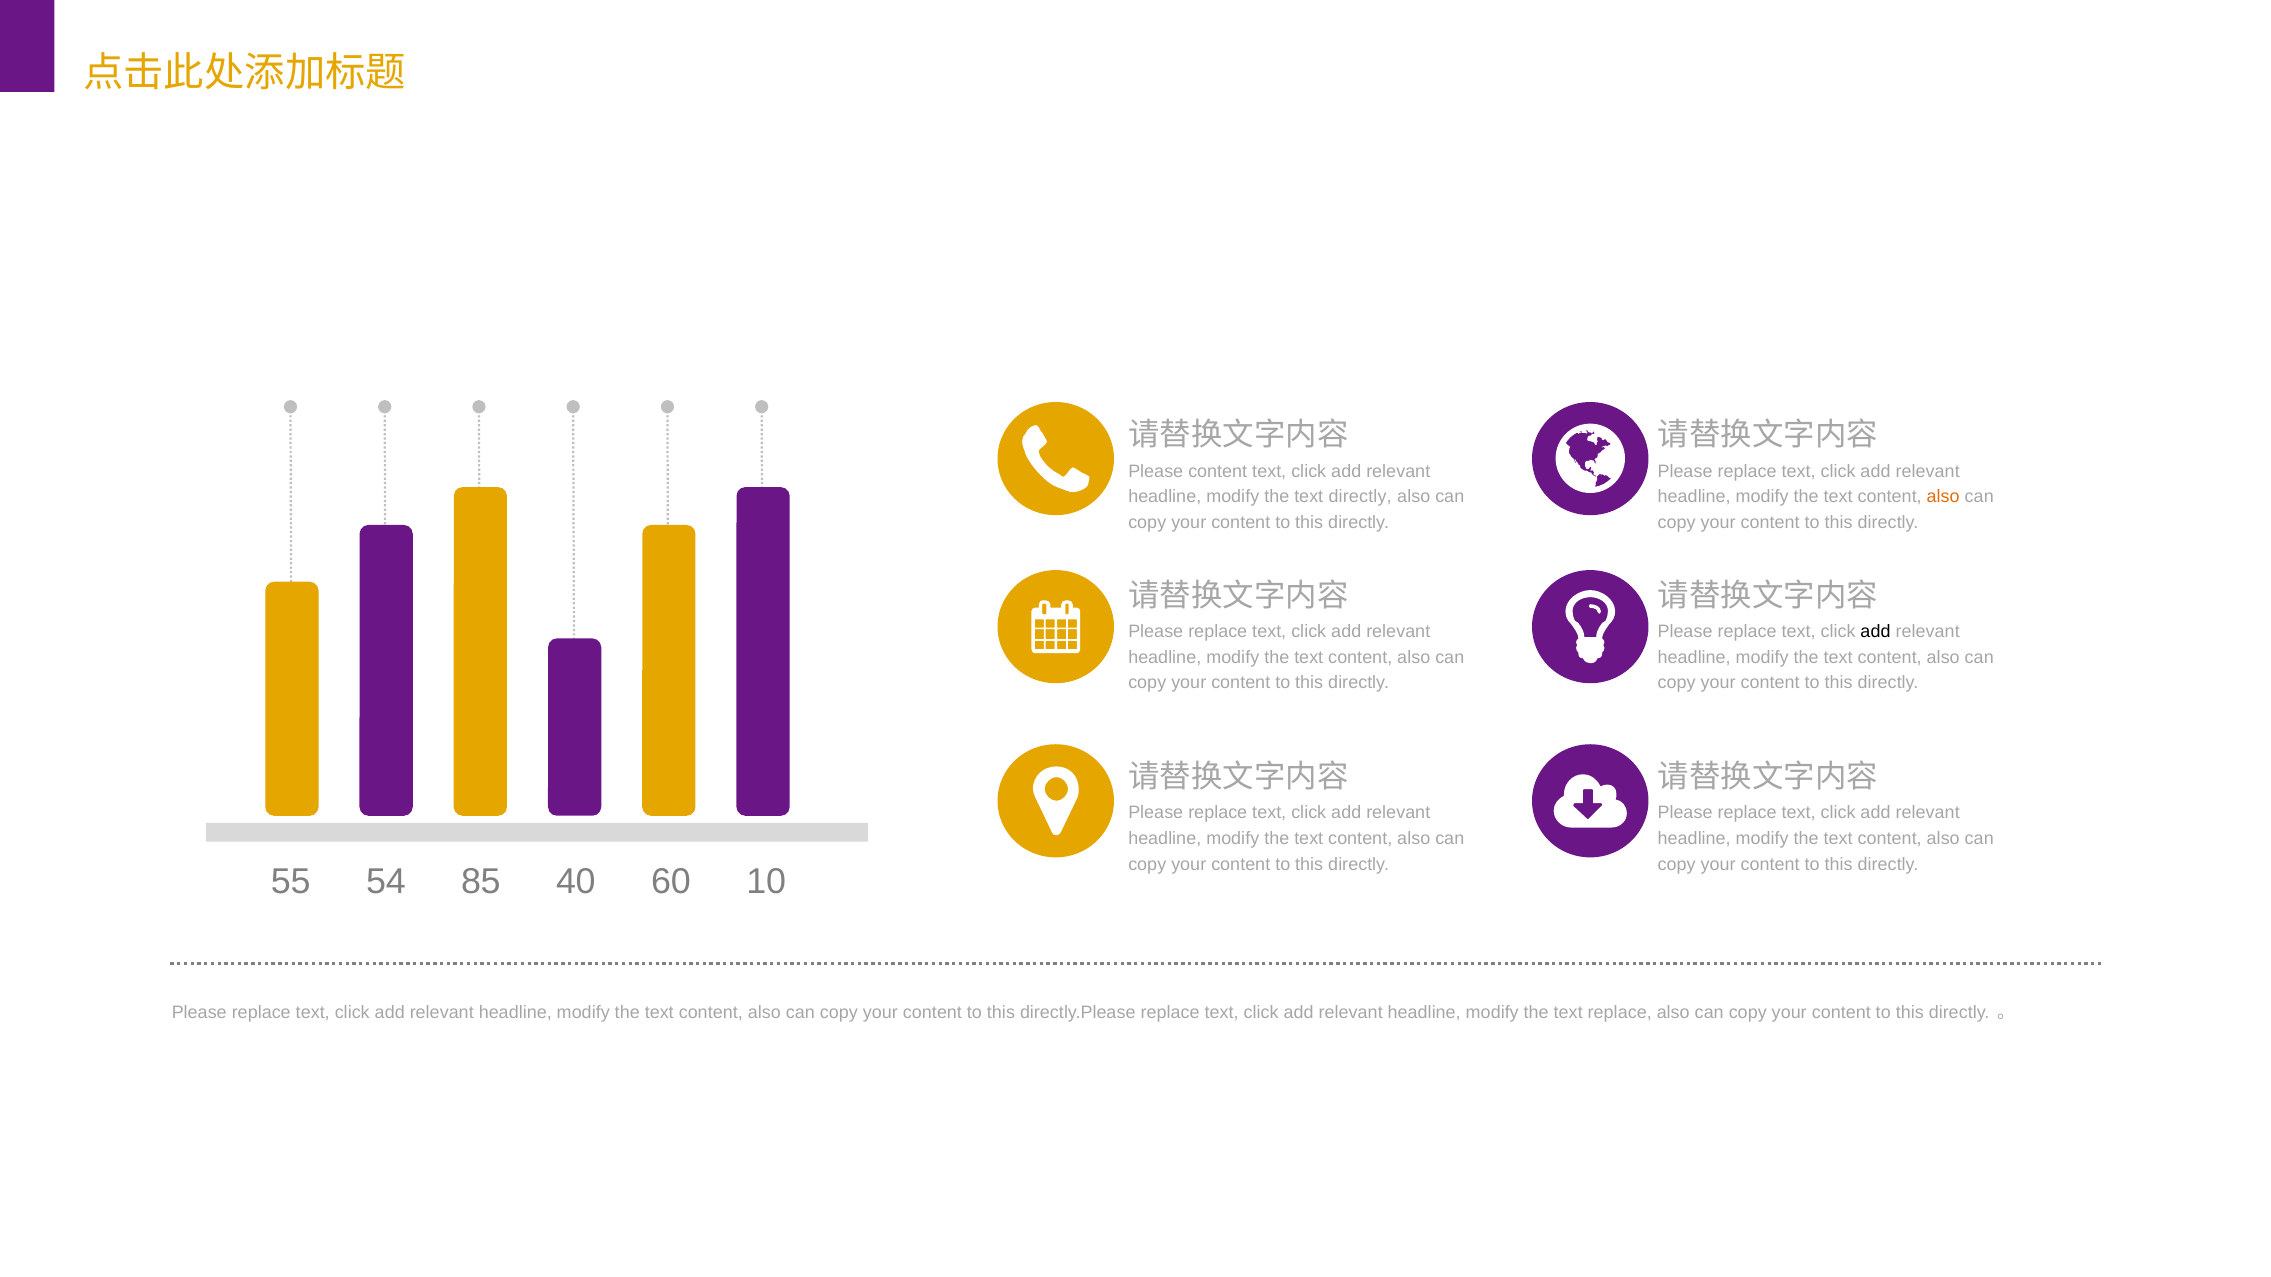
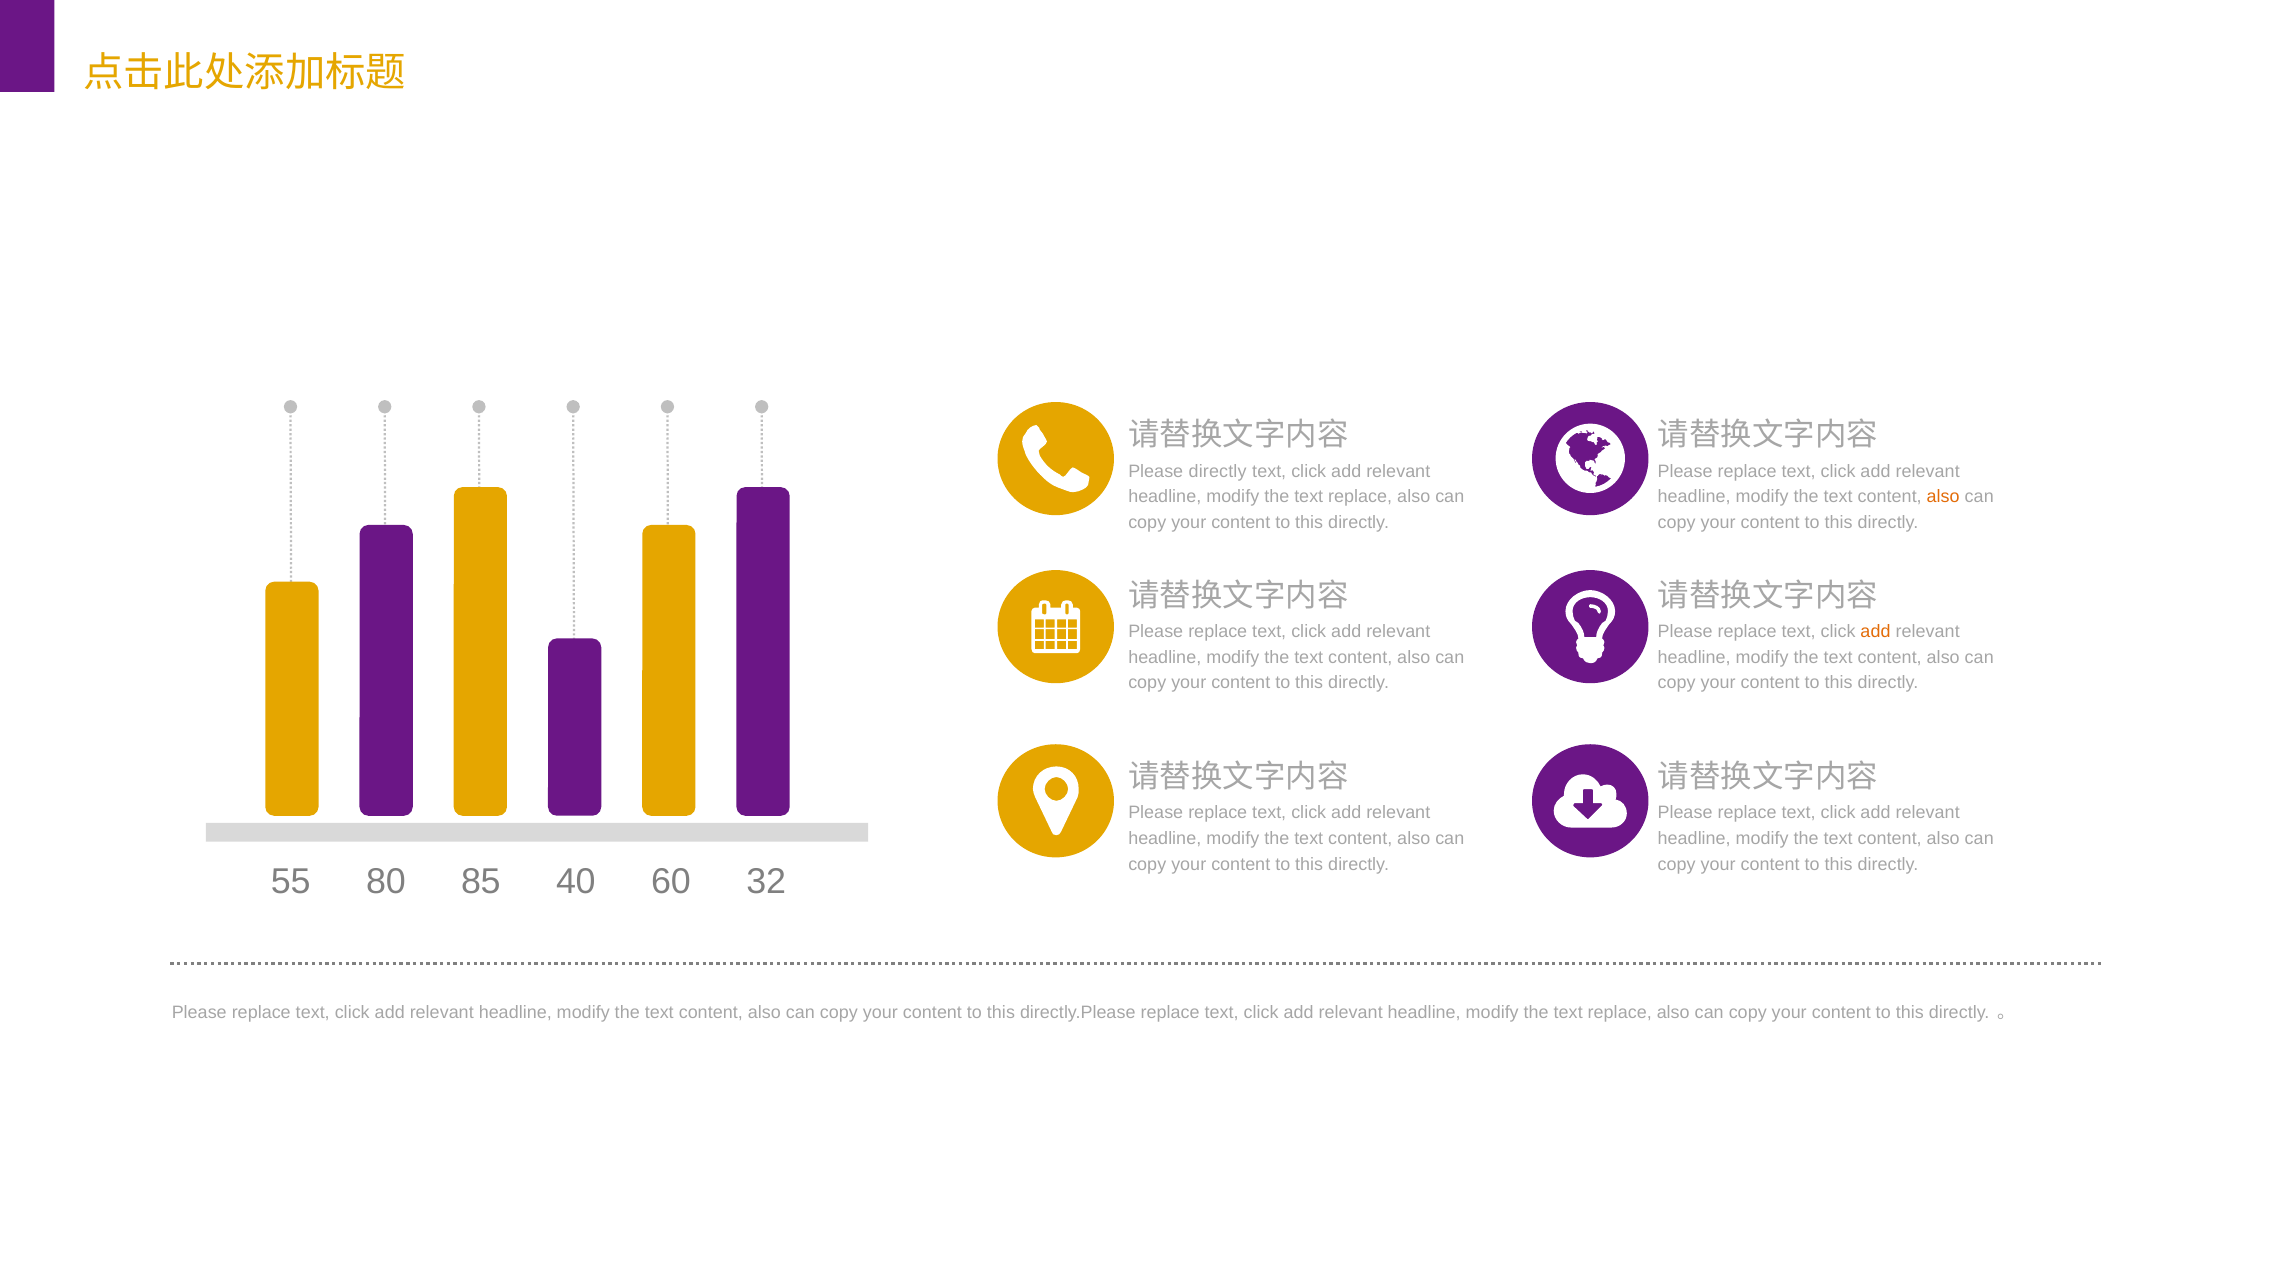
Please content: content -> directly (1218, 471)
directly: directly -> replace (1360, 497)
add colour: black -> orange (1875, 632)
54: 54 -> 80 (386, 882)
10: 10 -> 32 (766, 882)
